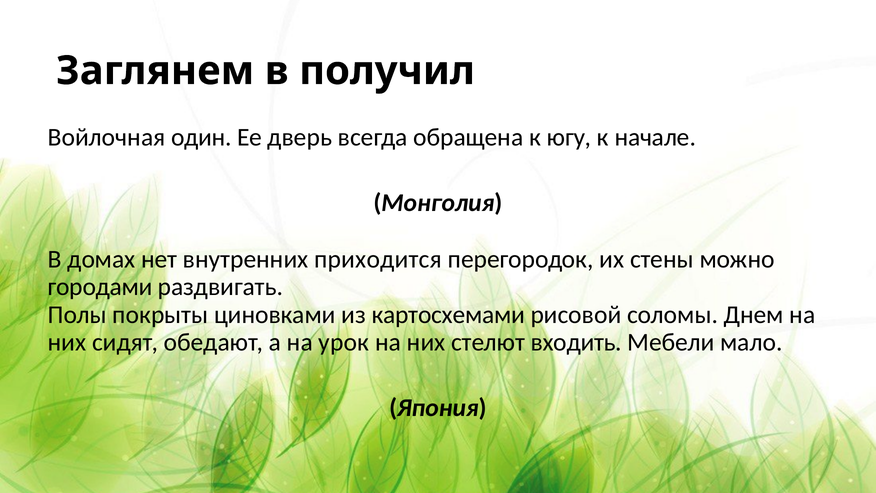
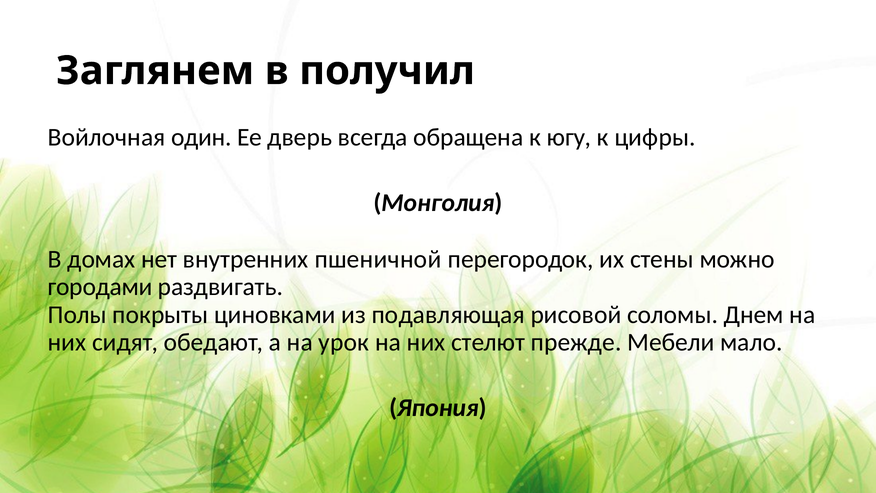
начале: начале -> цифры (655, 137)
приходится: приходится -> пшеничной (378, 259)
картосхемами: картосхемами -> подавляющая (448, 314)
входить: входить -> прежде (576, 342)
